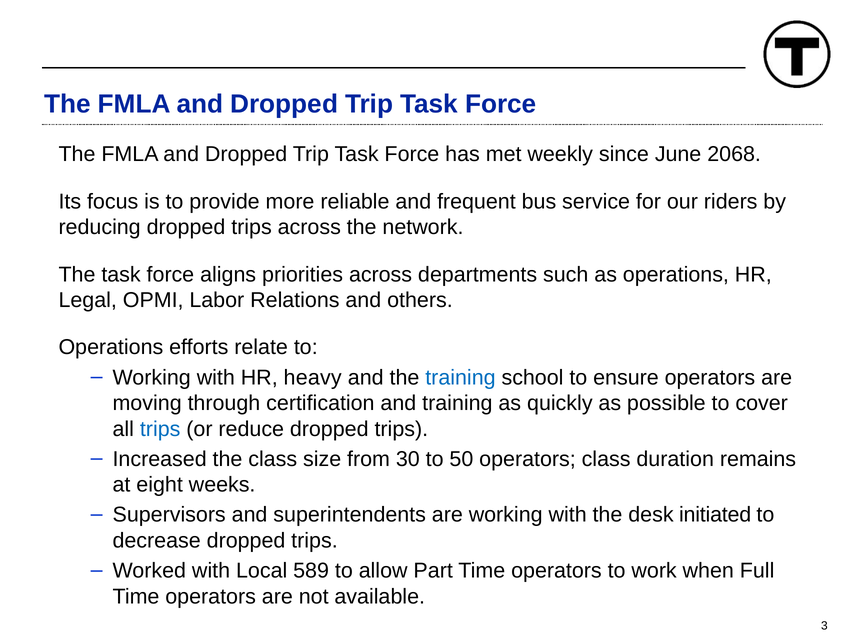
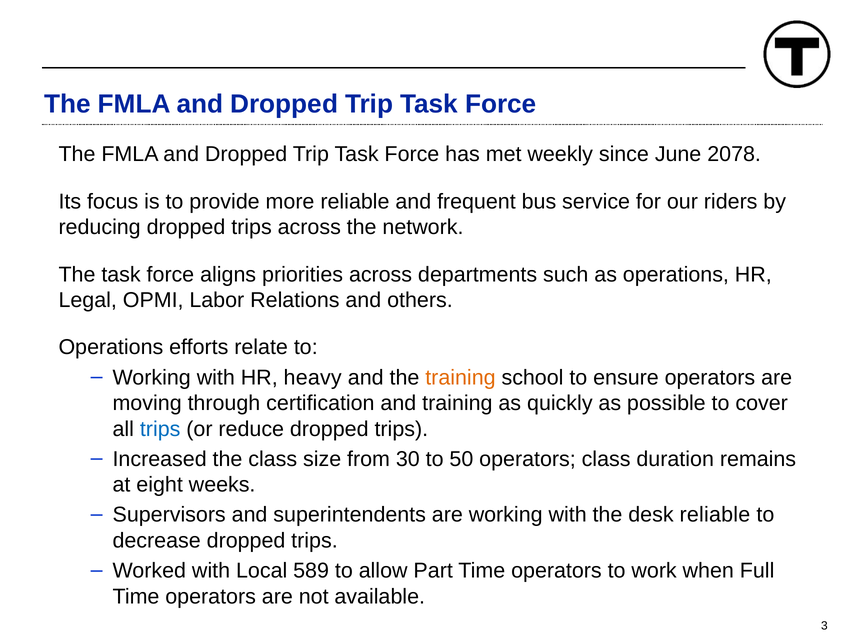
2068: 2068 -> 2078 (734, 154)
training colour: blue -> orange (460, 377)
desk initiated: initiated -> reliable (715, 514)
